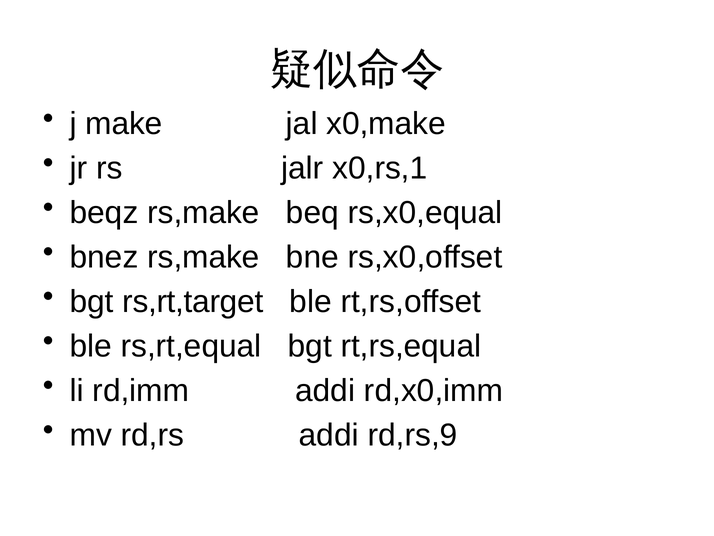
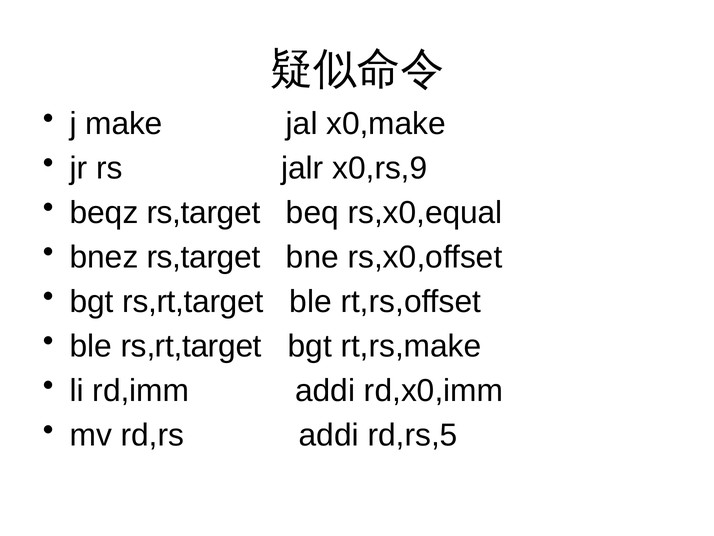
x0,rs,1: x0,rs,1 -> x0,rs,9 (380, 168)
beqz rs,make: rs,make -> rs,target (204, 213)
bnez rs,make: rs,make -> rs,target (204, 257)
ble rs,rt,equal: rs,rt,equal -> rs,rt,target (191, 346)
rt,rs,equal: rt,rs,equal -> rt,rs,make (411, 346)
rd,rs,9: rd,rs,9 -> rd,rs,5 (413, 435)
